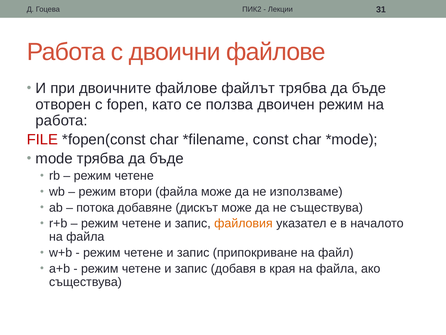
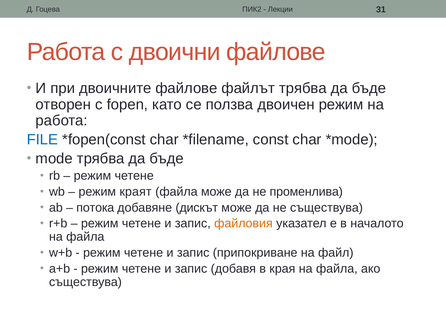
FILE colour: red -> blue (42, 139)
втори: втори -> краят (136, 191)
използваме: използваме -> променлива (306, 191)
